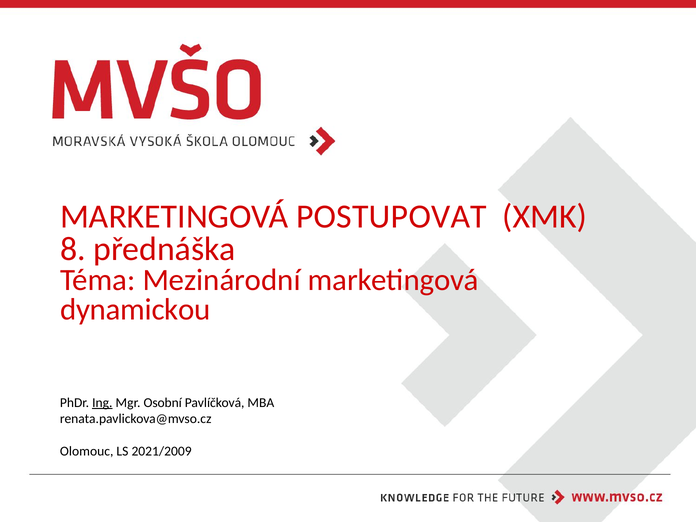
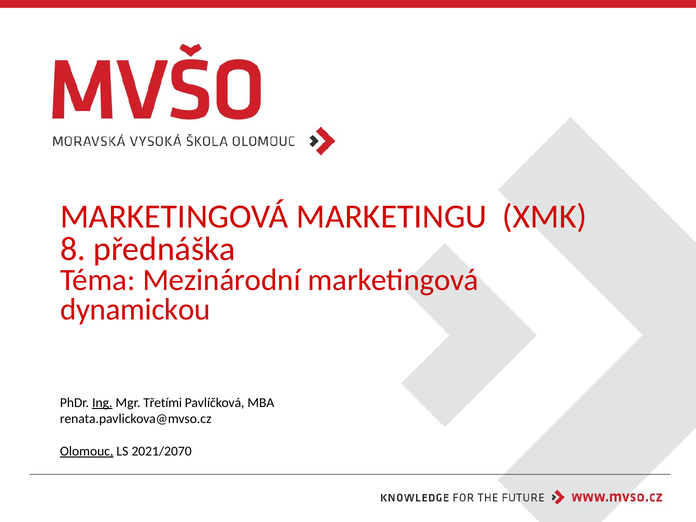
POSTUPOVAT: POSTUPOVAT -> MARKETINGU (392, 217)
Osobní: Osobní -> Třetími (163, 403)
Olomouc underline: none -> present (87, 451)
2021/2009: 2021/2009 -> 2021/2070 (162, 451)
